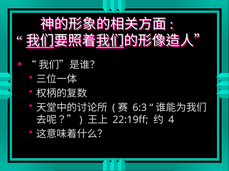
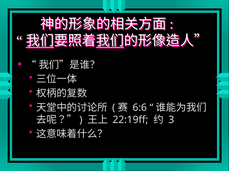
6:3: 6:3 -> 6:6 (140, 108)
4: 4 -> 3 (171, 120)
